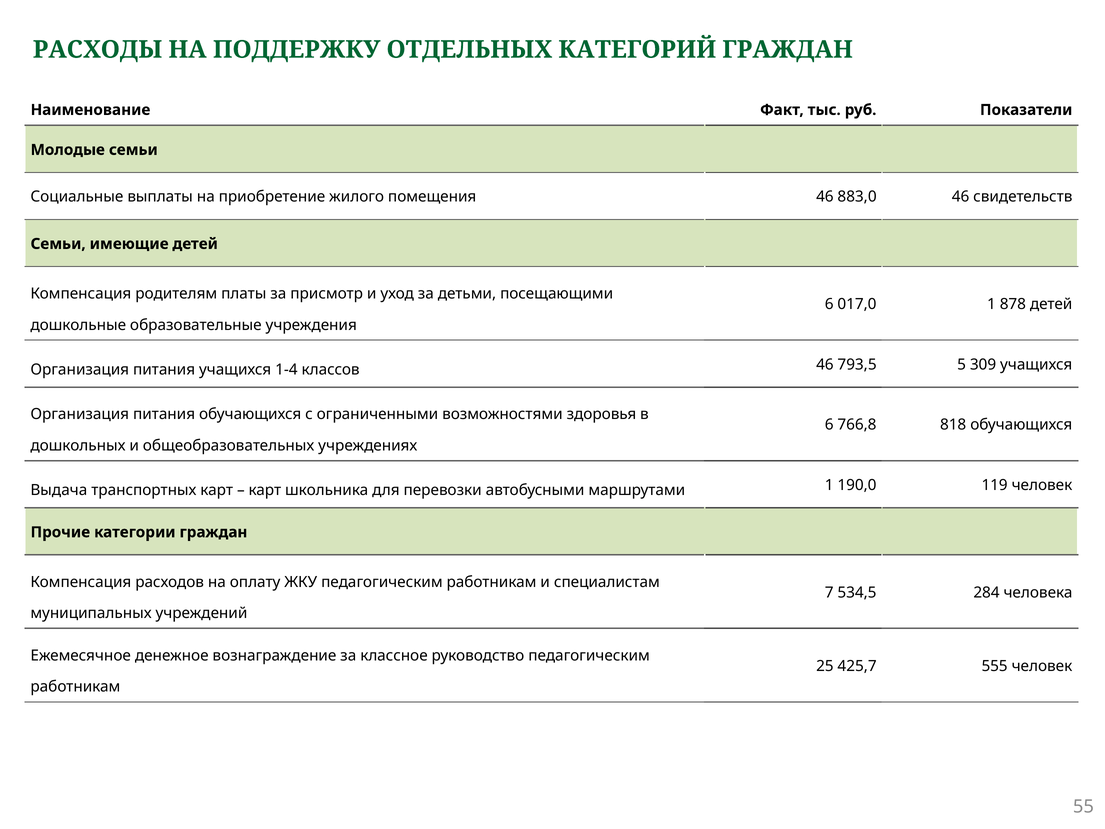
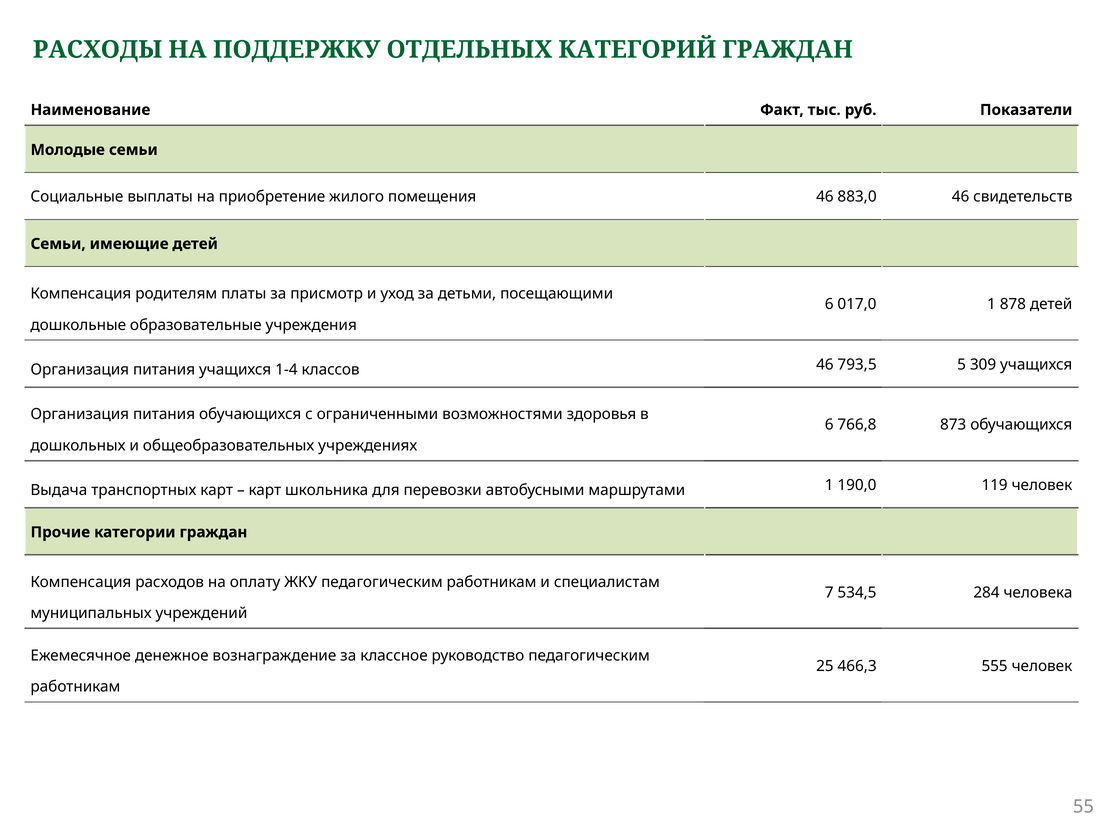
818: 818 -> 873 (953, 425)
425,7: 425,7 -> 466,3 (857, 666)
